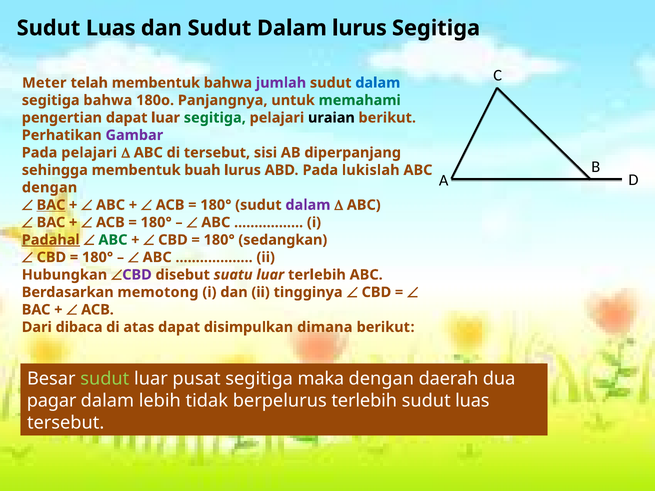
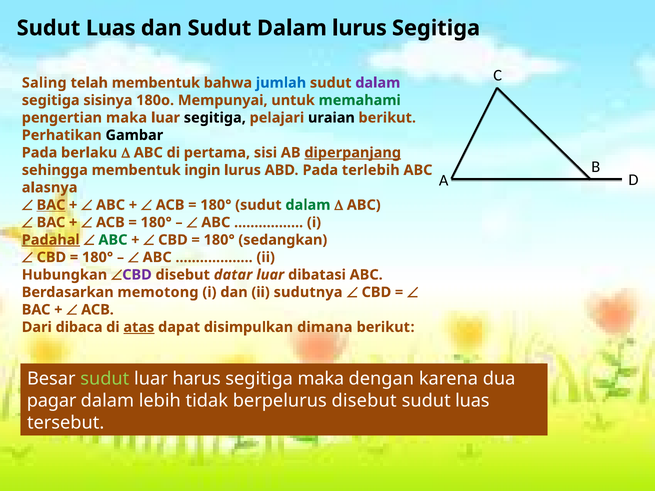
Meter: Meter -> Saling (44, 83)
jumlah colour: purple -> blue (281, 83)
dalam colour: blue -> purple (378, 83)
segitiga bahwa: bahwa -> sisinya (108, 100)
Panjangnya: Panjangnya -> Mempunyai (223, 100)
pengertian dapat: dapat -> maka (127, 118)
segitiga colour: green -> black (215, 118)
Gambar colour: purple -> black (134, 135)
Pada pelajari: pelajari -> berlaku (89, 153)
di tersebut: tersebut -> pertama (217, 153)
diperpanjang underline: none -> present (353, 153)
buah: buah -> ingin (202, 170)
lukislah: lukislah -> terlebih (371, 170)
dengan: dengan -> alasnya (50, 188)
dalam colour: purple -> green (308, 205)
suatu: suatu -> datar (233, 275)
luar terlebih: terlebih -> dibatasi (317, 275)
tingginya: tingginya -> sudutnya (308, 292)
atas underline: none -> present (139, 327)
pusat: pusat -> harus (197, 379)
daerah: daerah -> karena (448, 379)
berpelurus terlebih: terlebih -> disebut (364, 401)
